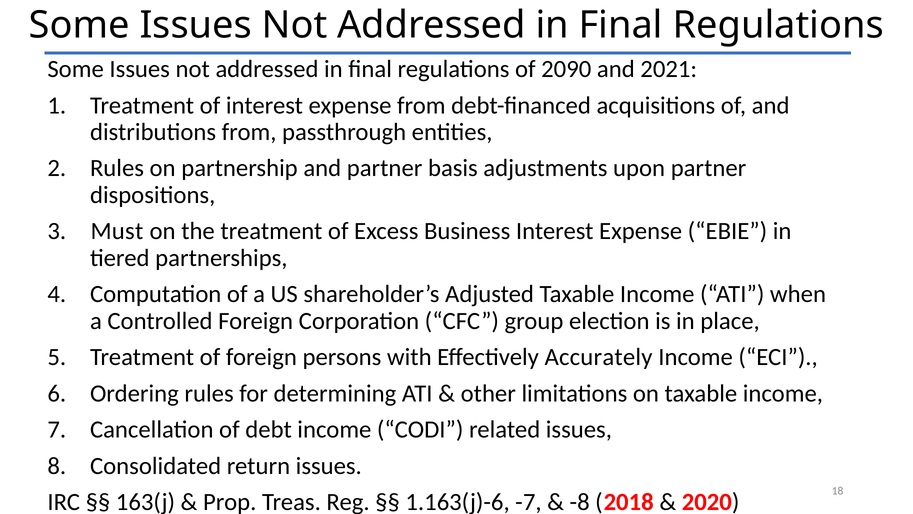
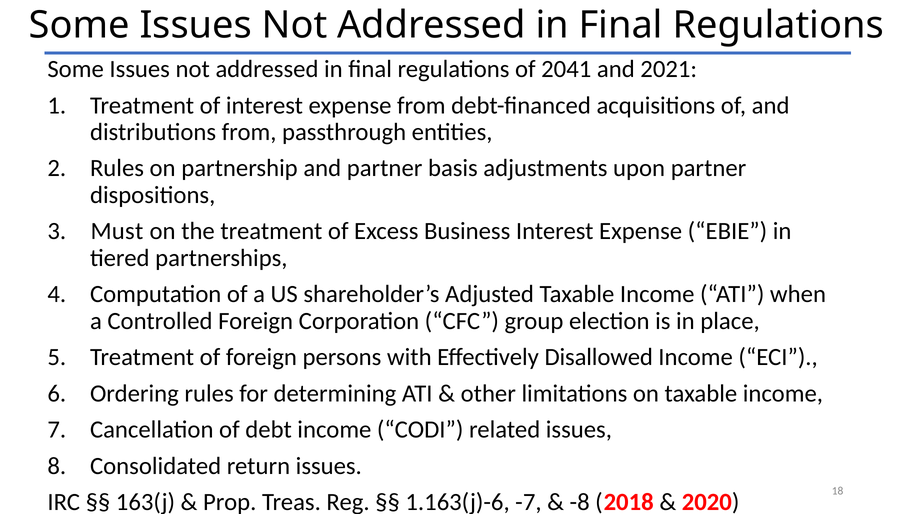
2090: 2090 -> 2041 (566, 69)
Accurately: Accurately -> Disallowed (599, 357)
